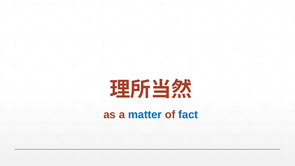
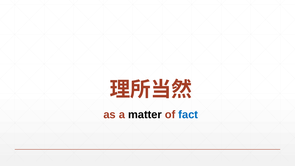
matter colour: blue -> black (145, 115)
